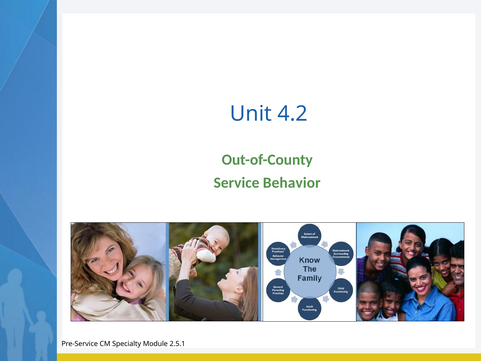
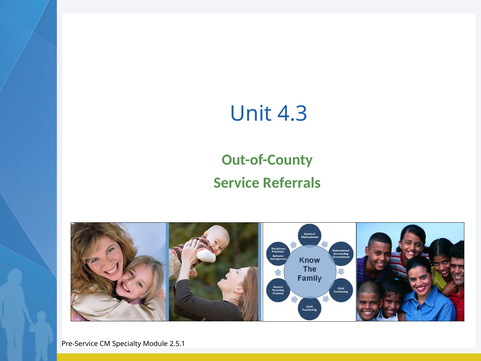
4.2: 4.2 -> 4.3 (293, 114)
Behavior: Behavior -> Referrals (292, 183)
